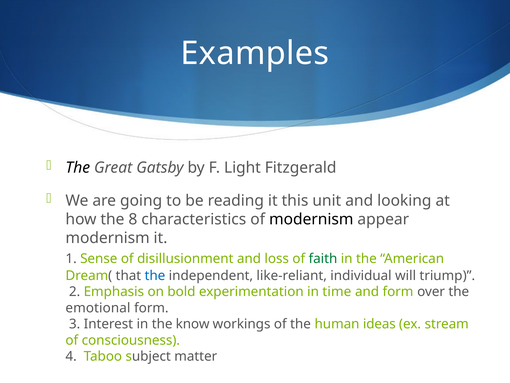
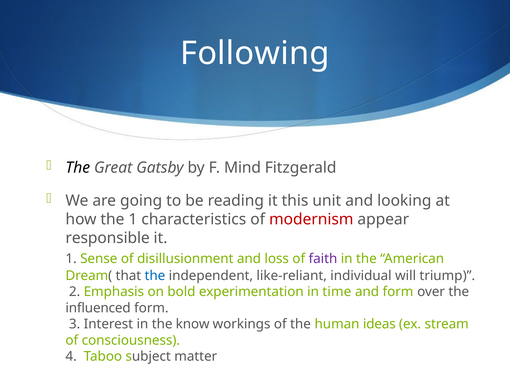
Examples: Examples -> Following (255, 53)
Light: Light -> Mind (242, 167)
the 8: 8 -> 1 (133, 219)
modernism colour: black -> red (311, 219)
modernism: modernism -> responsible (108, 238)
faith colour: green -> purple (323, 258)
emotional: emotional -> influenced (98, 308)
